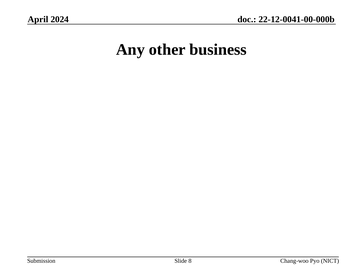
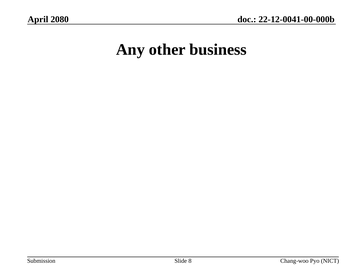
2024: 2024 -> 2080 (60, 19)
